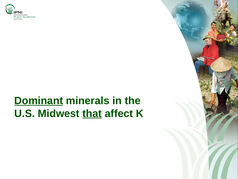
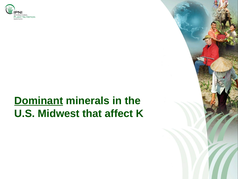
that underline: present -> none (92, 113)
